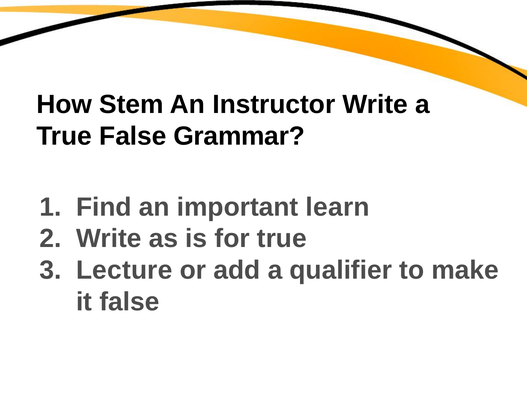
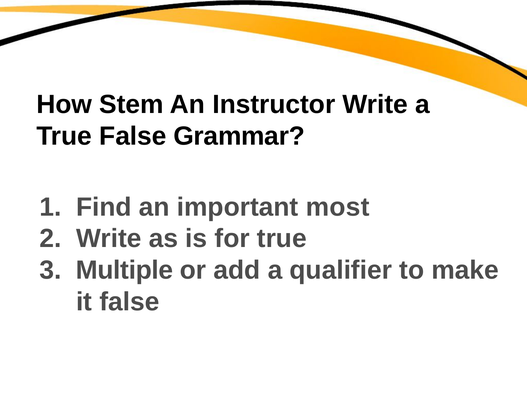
learn: learn -> most (338, 207)
Lecture: Lecture -> Multiple (124, 270)
